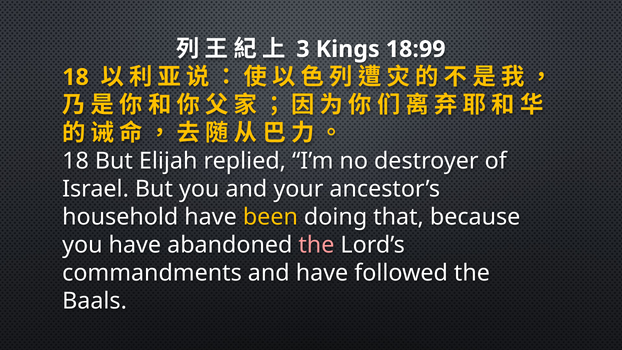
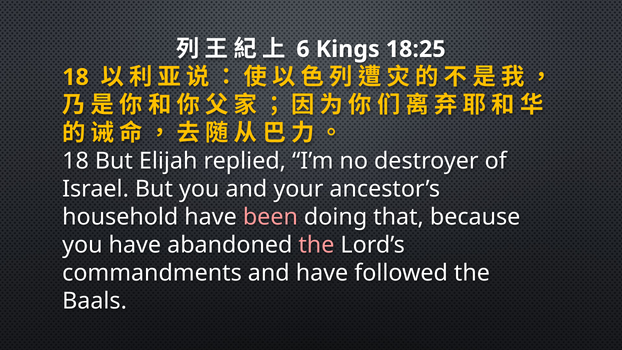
3: 3 -> 6 (303, 49)
18:99: 18:99 -> 18:25 (416, 49)
been colour: yellow -> pink (270, 217)
